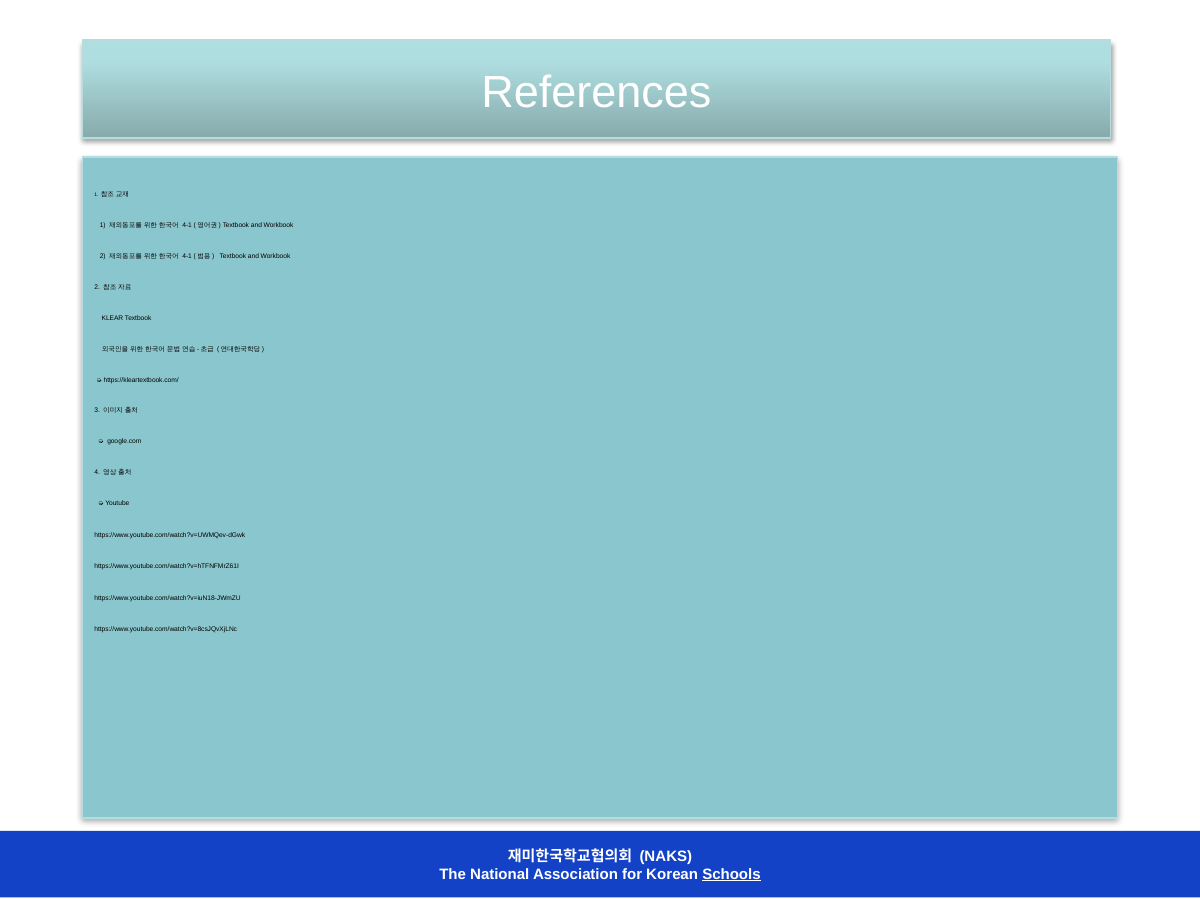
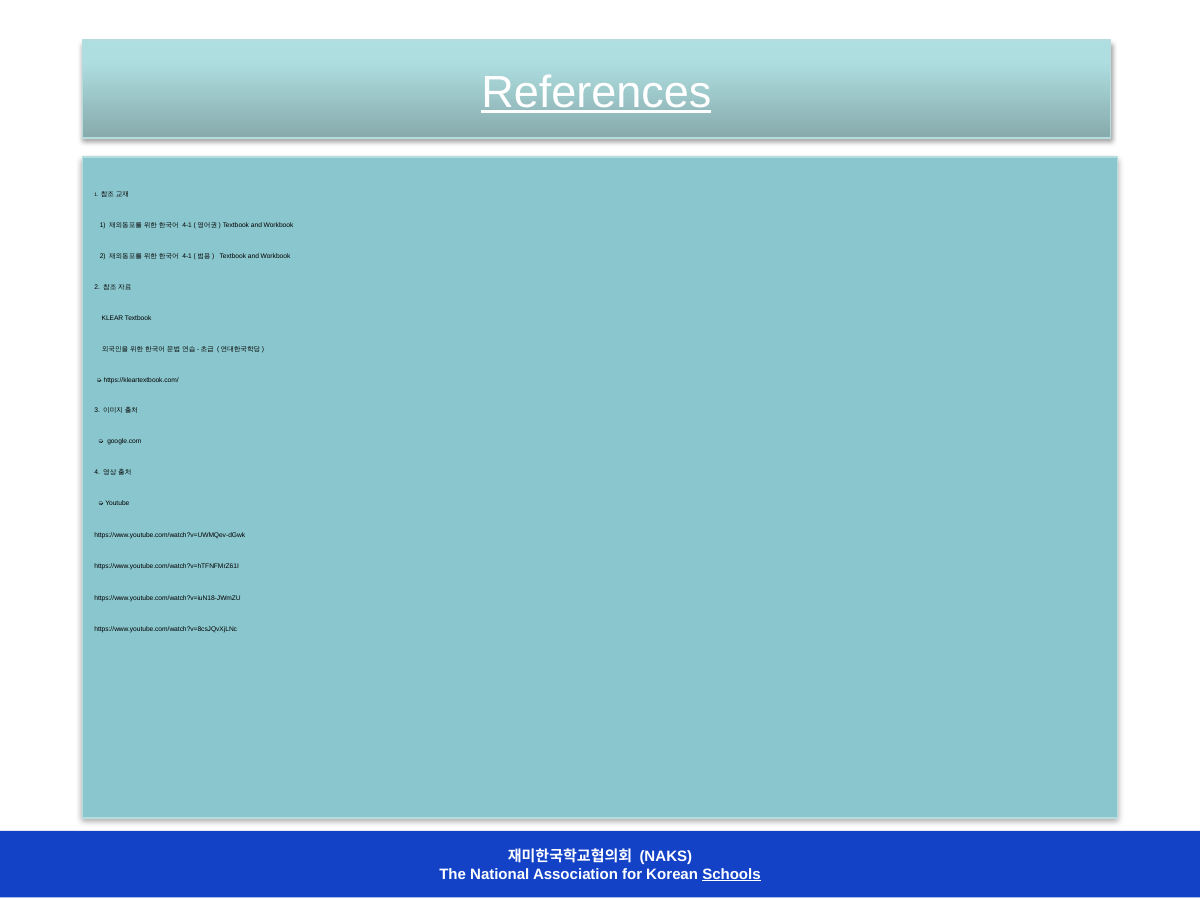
References underline: none -> present (596, 92)
